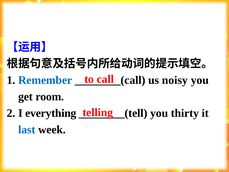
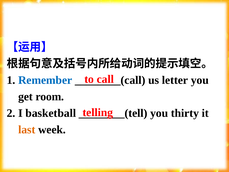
noisy: noisy -> letter (175, 80)
everything: everything -> basketball (51, 113)
last colour: blue -> orange (27, 129)
